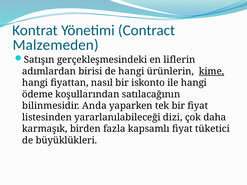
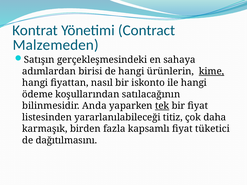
liflerin: liflerin -> sahaya (179, 60)
tek underline: none -> present (162, 106)
dizi: dizi -> titiz (173, 117)
büyüklükleri: büyüklükleri -> dağıtılmasını (66, 140)
